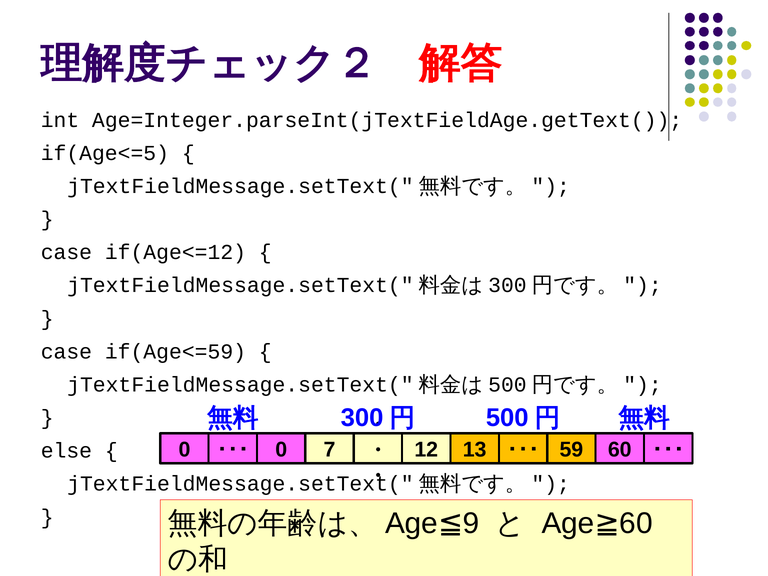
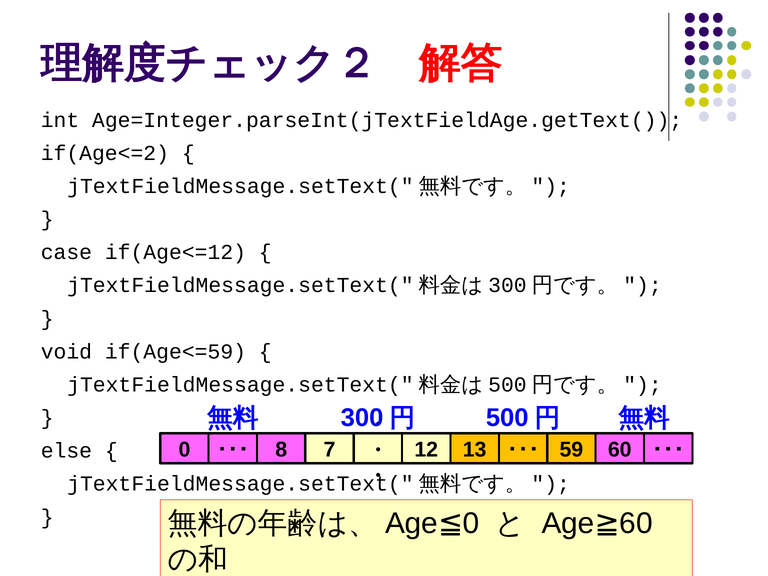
if(Age<=5: if(Age<=5 -> if(Age<=2 (105, 153)
case: case -> void (66, 352)
0: 0 -> 8 (281, 450)
9: 9 -> 0 (471, 524)
